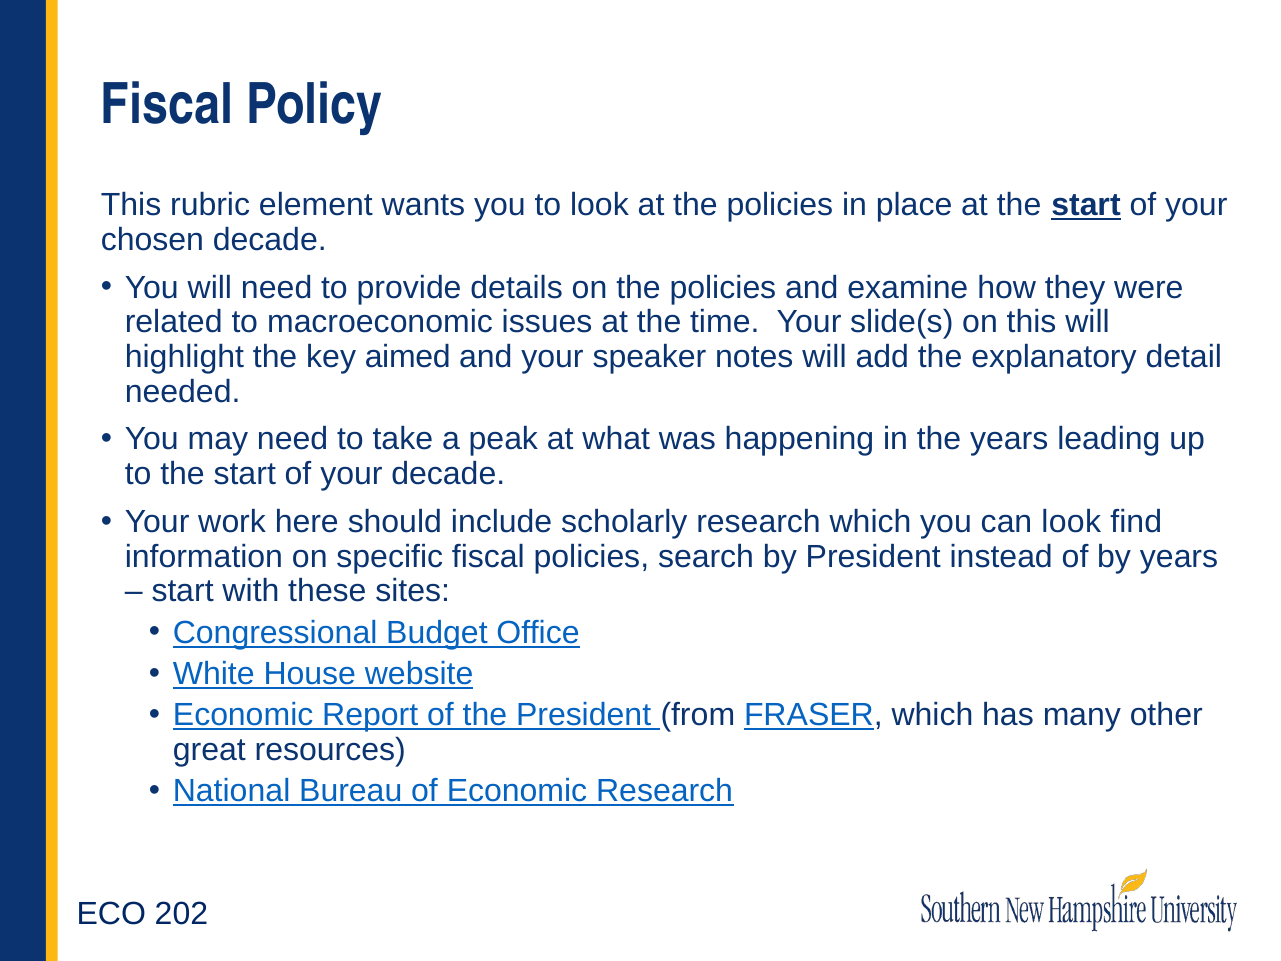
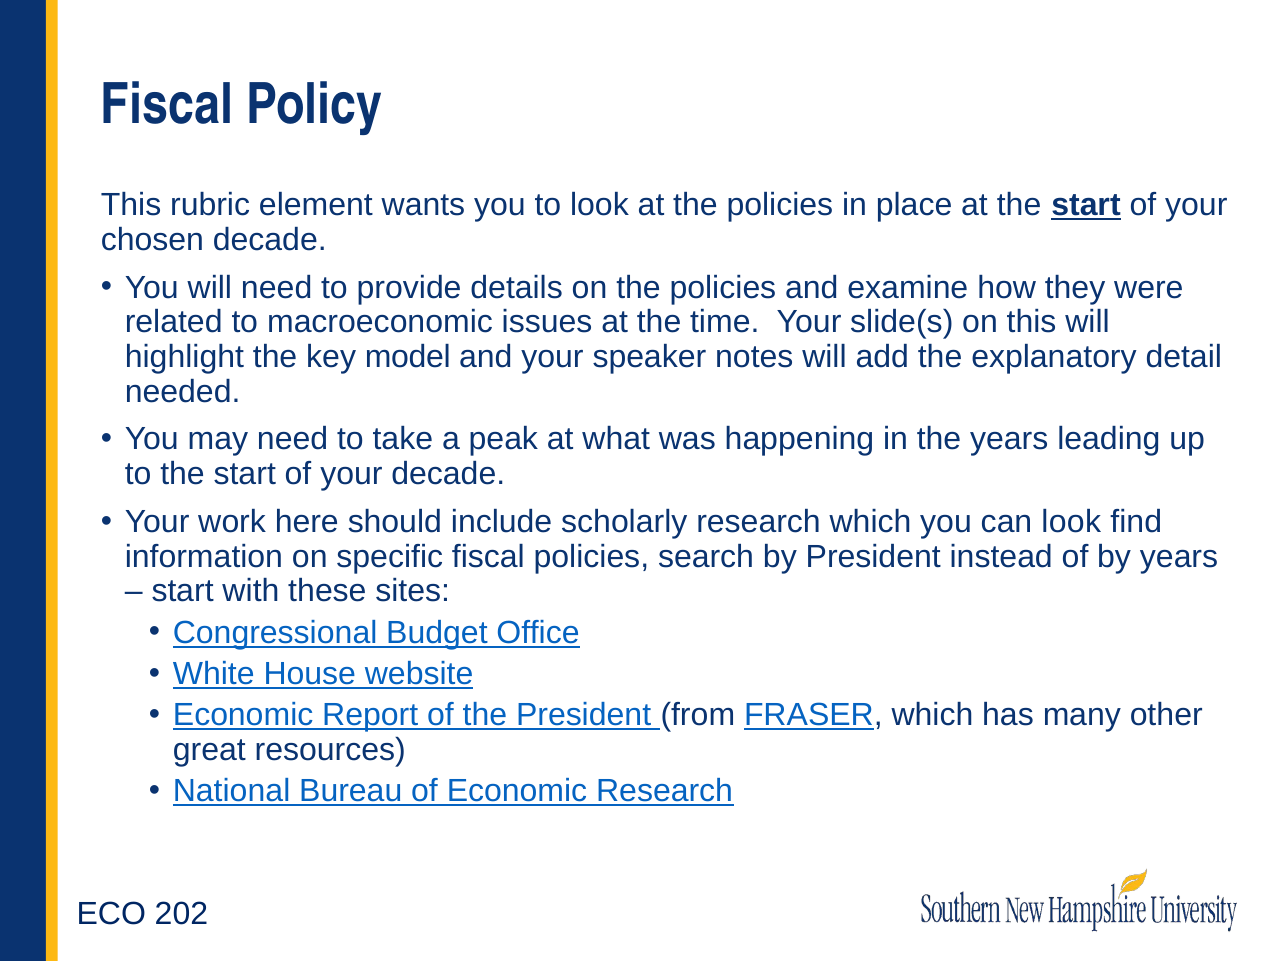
aimed: aimed -> model (408, 357)
